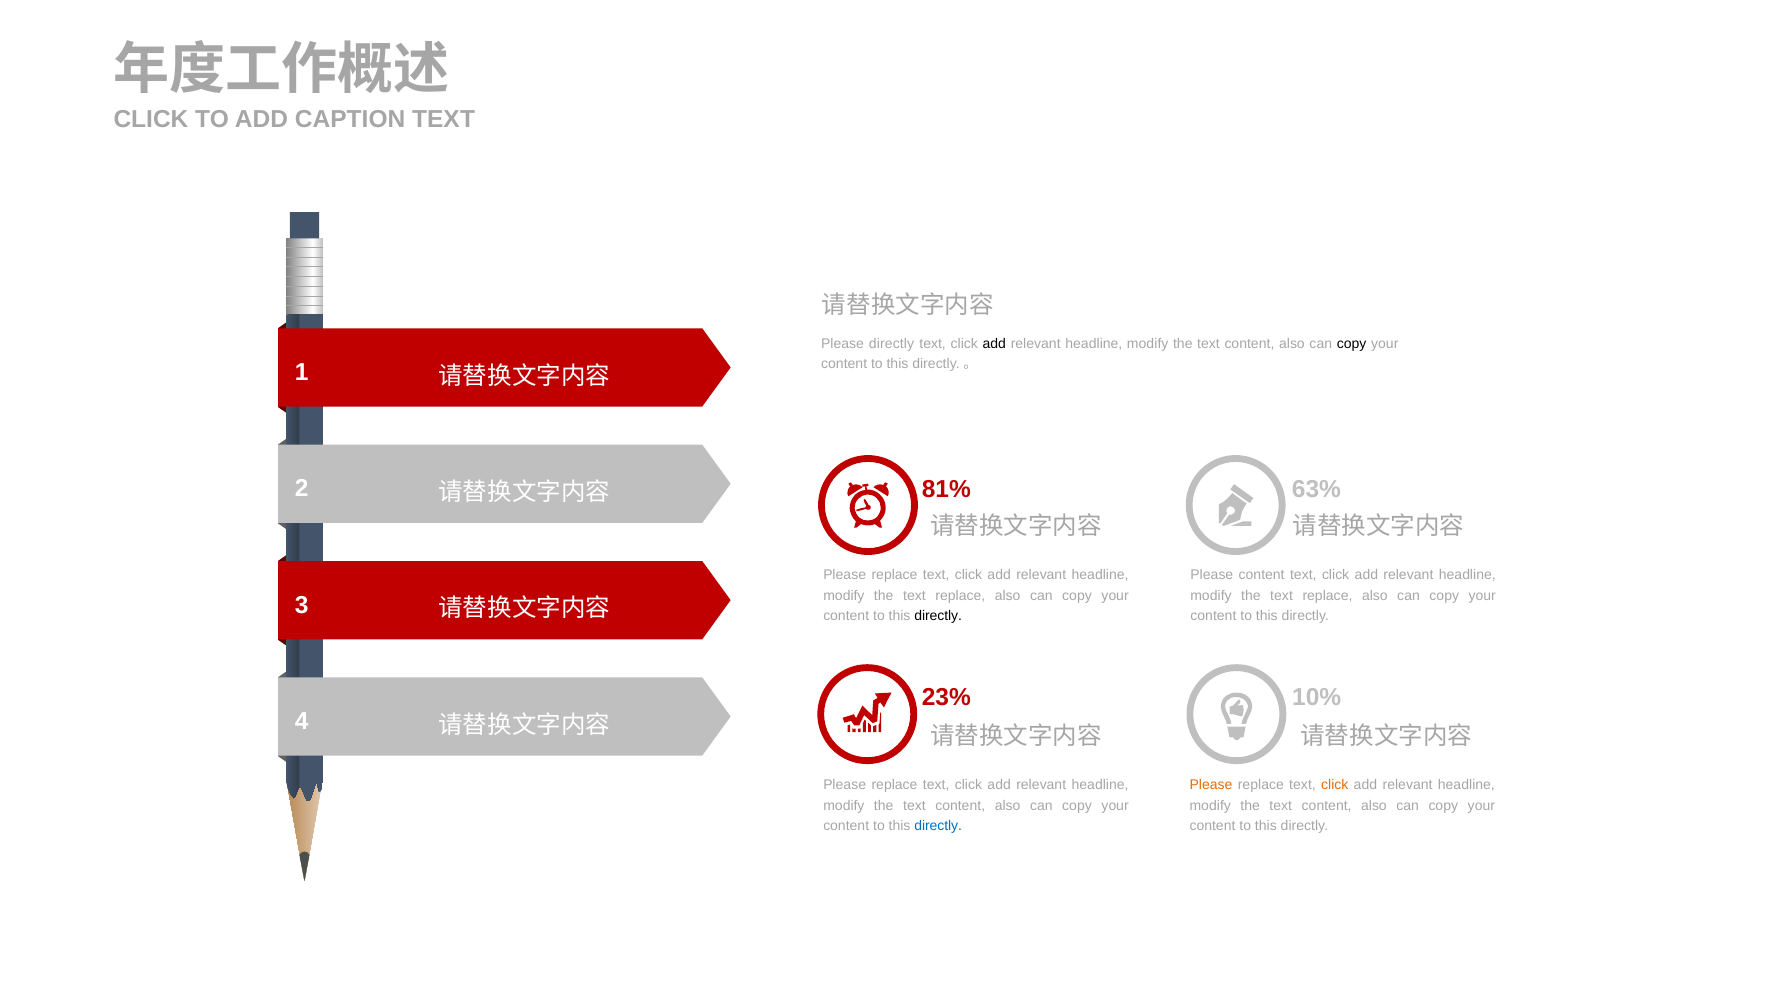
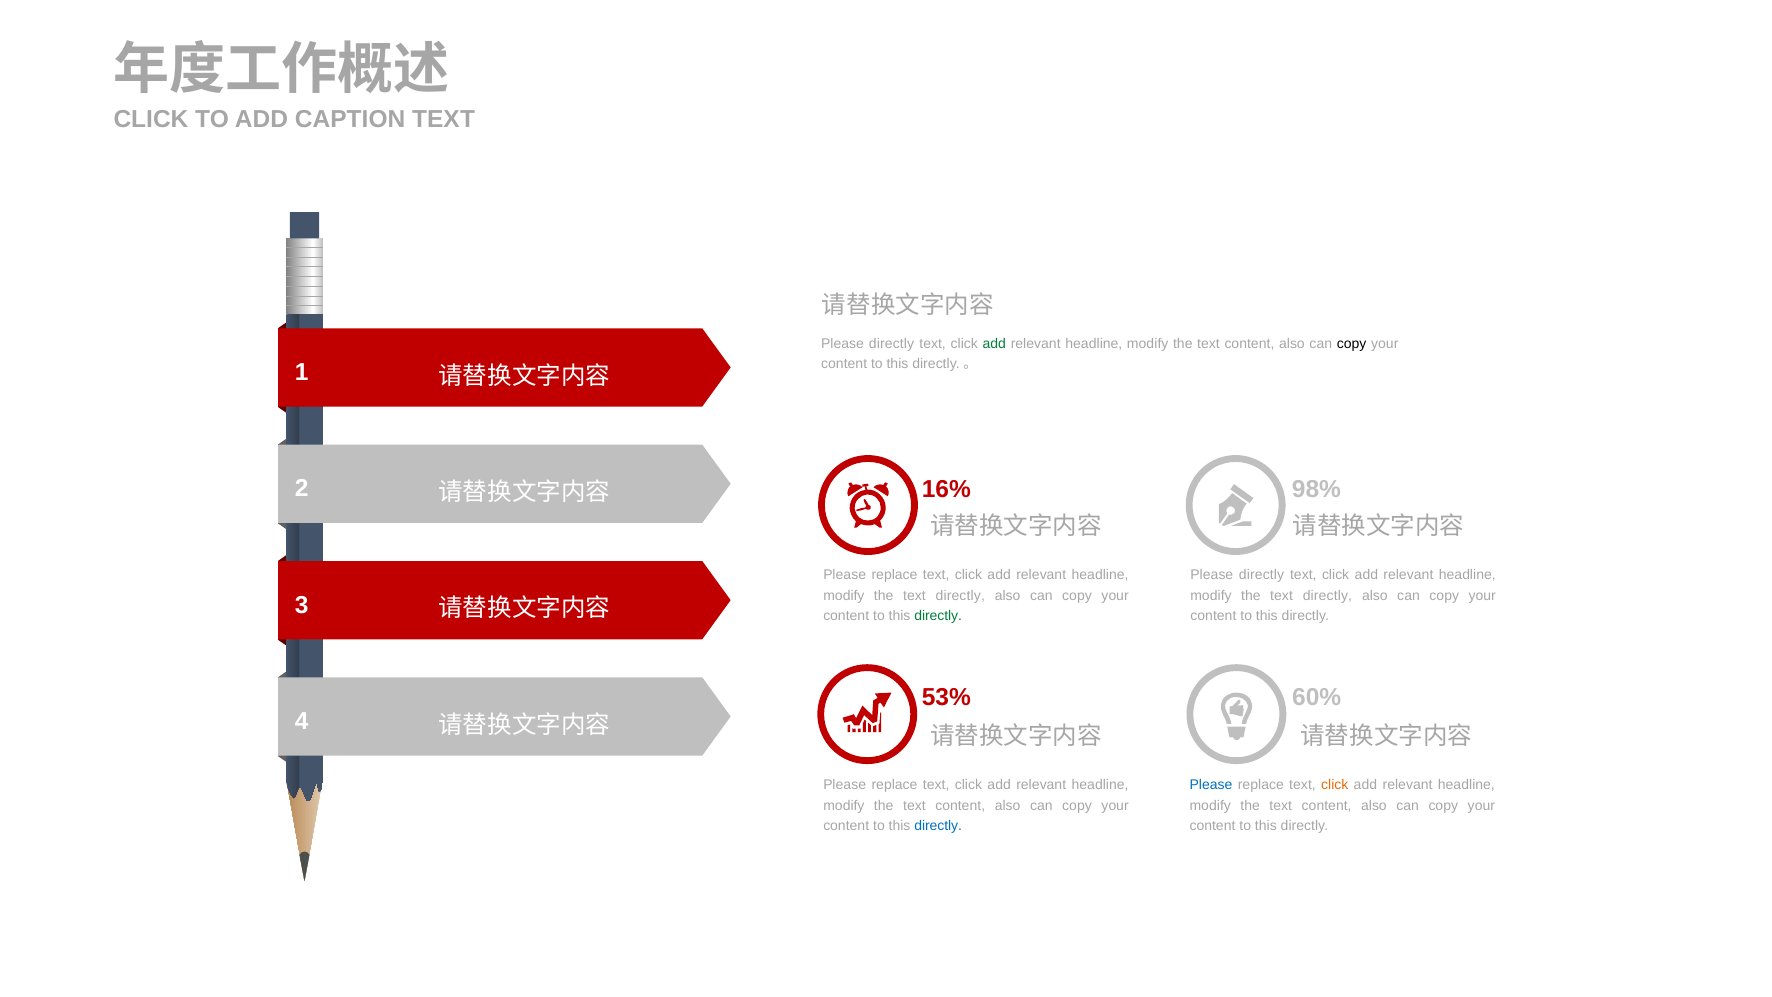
add colour: black -> green (994, 343)
81%: 81% -> 16% (946, 489)
63%: 63% -> 98% (1316, 489)
content: content -> directly (1262, 575)
replace: replace -> directly (960, 595)
replace: replace -> directly (1327, 595)
directly colour: black -> green (938, 615)
23%: 23% -> 53% (946, 697)
10%: 10% -> 60% (1317, 697)
Please colour: orange -> blue (1211, 785)
